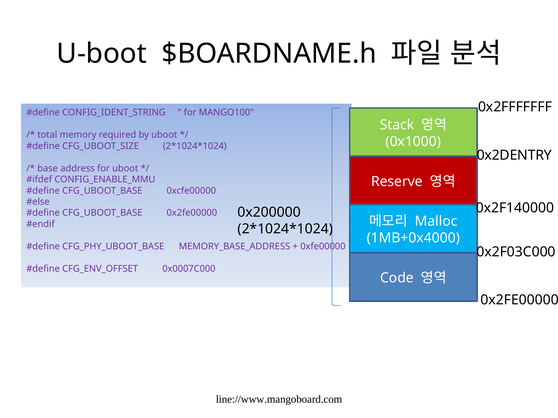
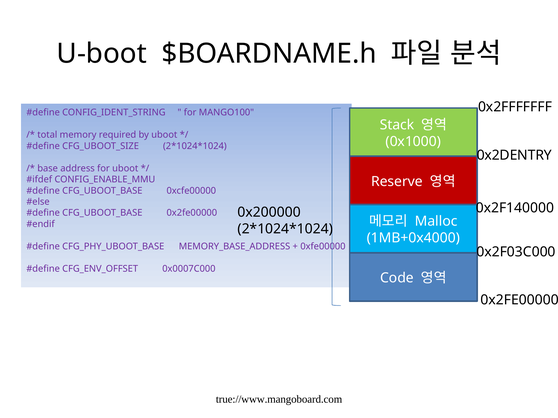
line://www.mangoboard.com: line://www.mangoboard.com -> true://www.mangoboard.com (279, 400)
